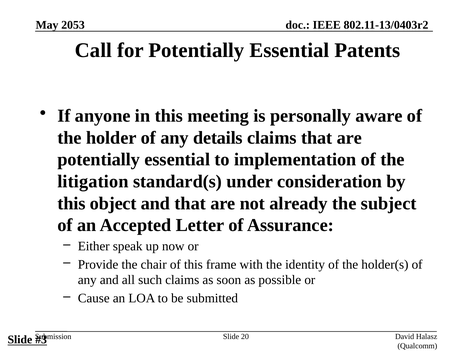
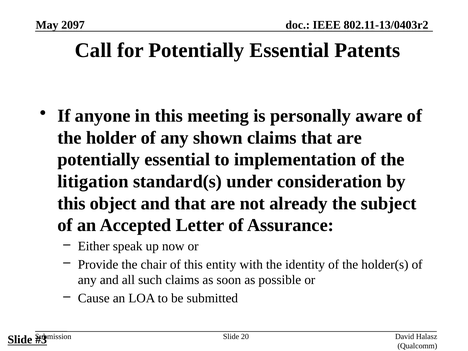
2053: 2053 -> 2097 (73, 25)
details: details -> shown (218, 138)
frame: frame -> entity (221, 264)
